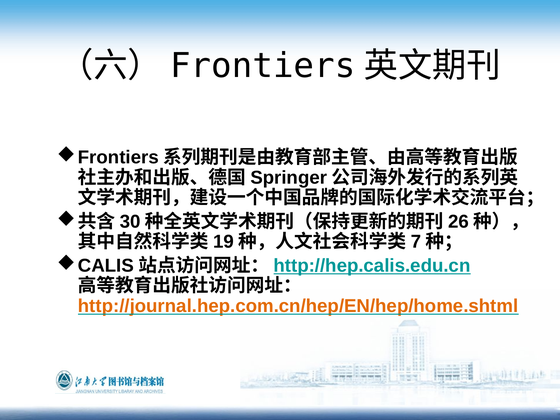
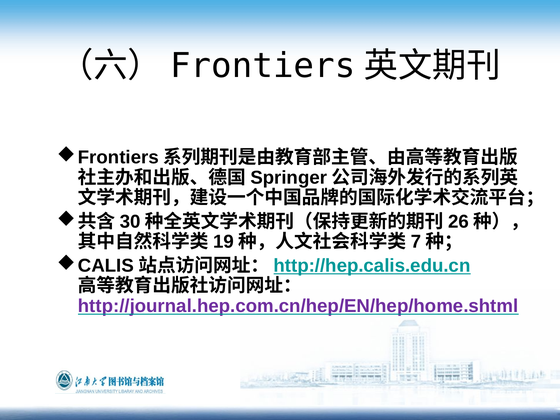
http://journal.hep.com.cn/hep/EN/hep/home.shtml colour: orange -> purple (298, 306)
